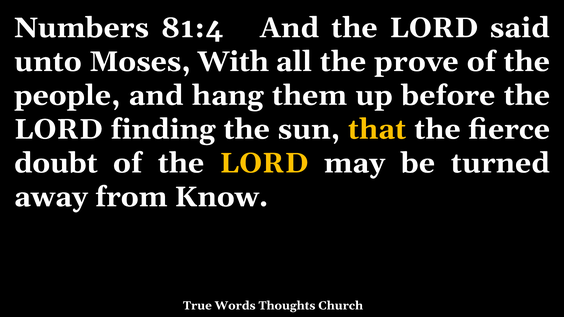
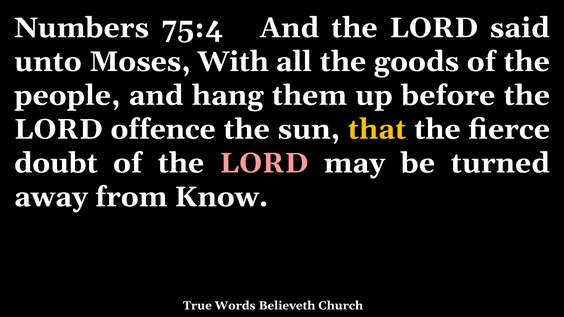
81:4: 81:4 -> 75:4 (192, 28)
prove: prove -> goods (416, 62)
finding: finding -> offence (163, 129)
LORD colour: yellow -> pink (264, 163)
Thoughts: Thoughts -> Believeth (287, 306)
